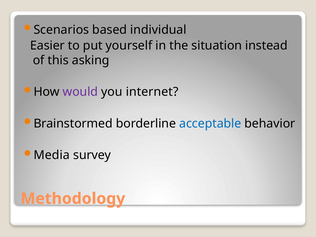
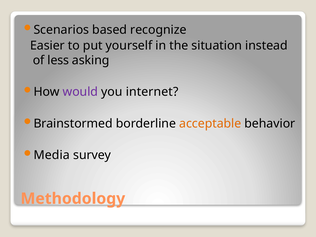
individual: individual -> recognize (158, 30)
this: this -> less (58, 60)
acceptable colour: blue -> orange (210, 123)
